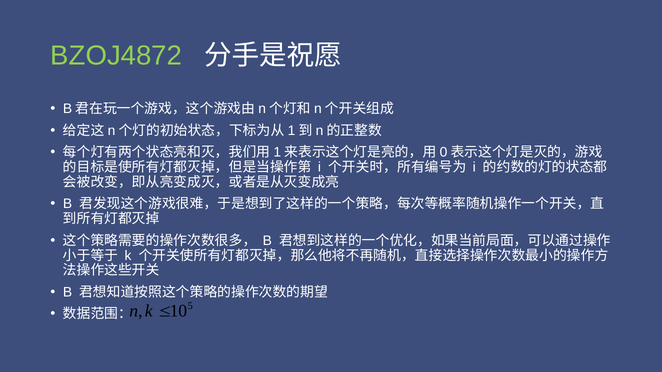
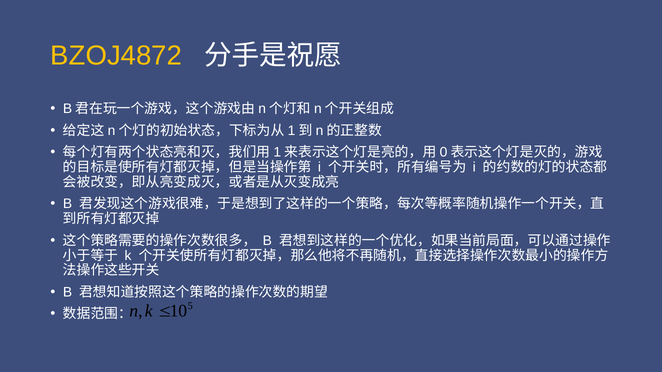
BZOJ4872 colour: light green -> yellow (116, 56)
